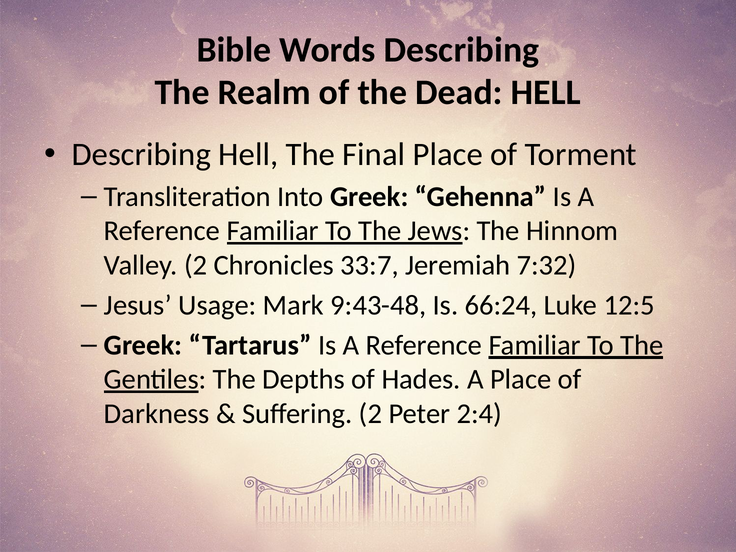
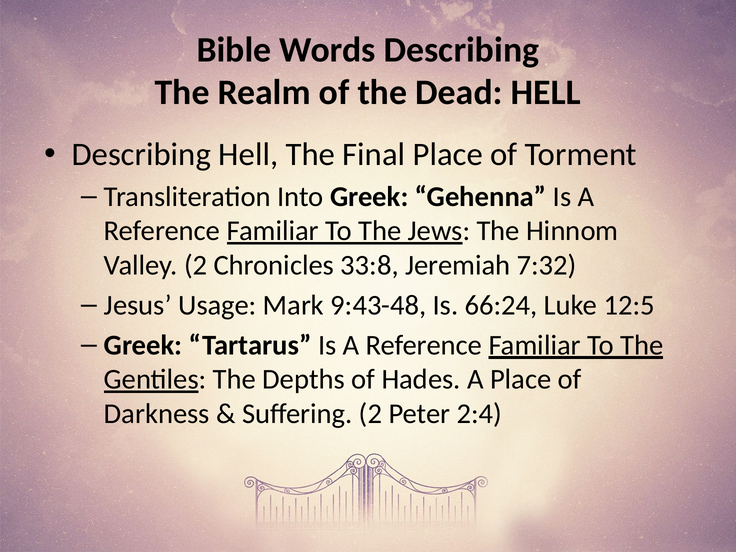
33:7: 33:7 -> 33:8 (370, 265)
